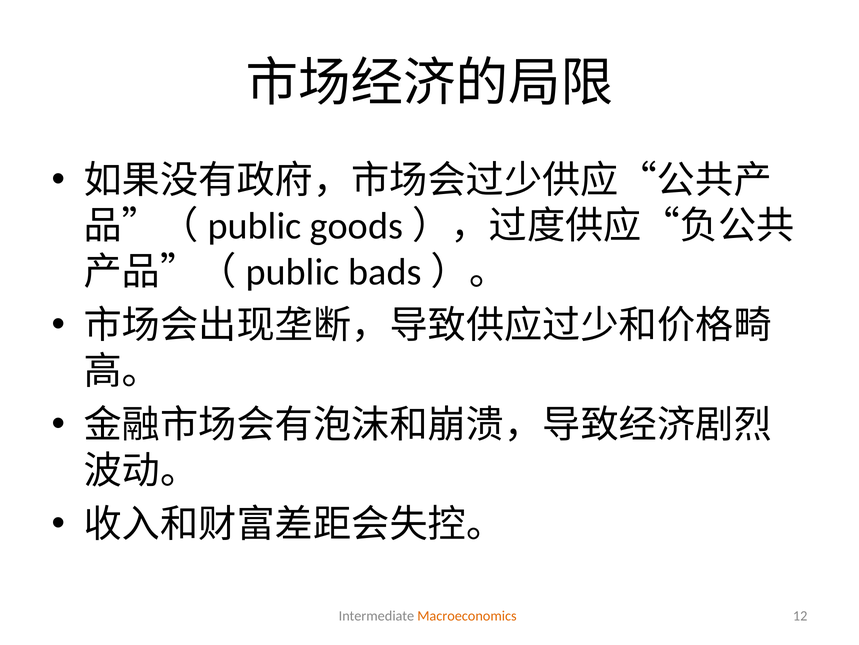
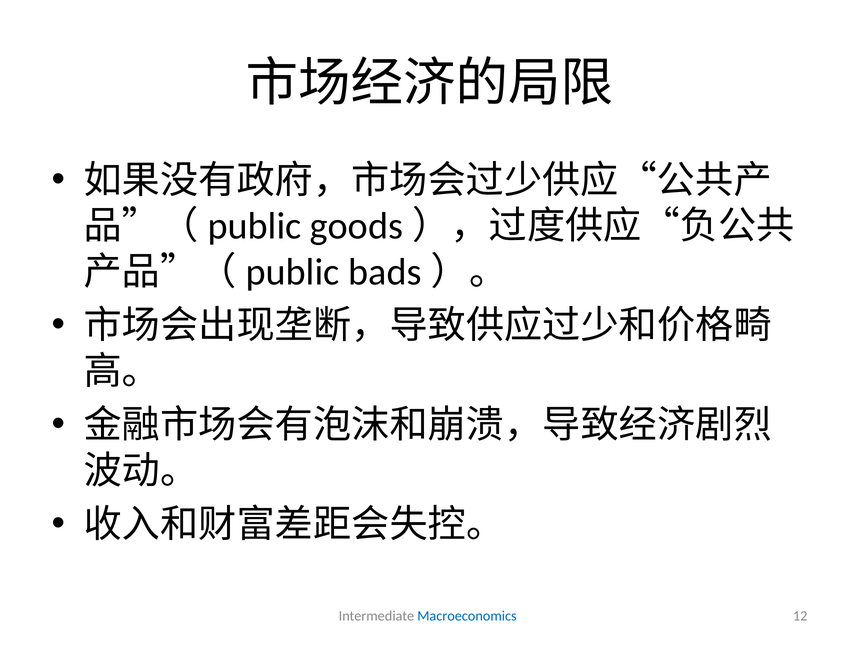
Macroeconomics colour: orange -> blue (467, 615)
